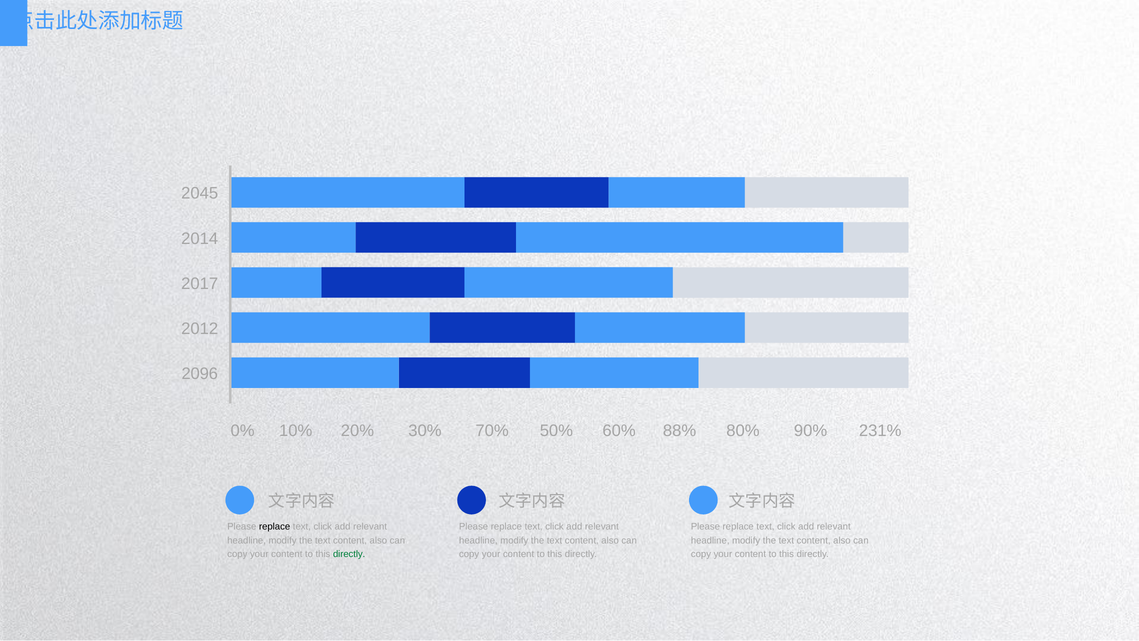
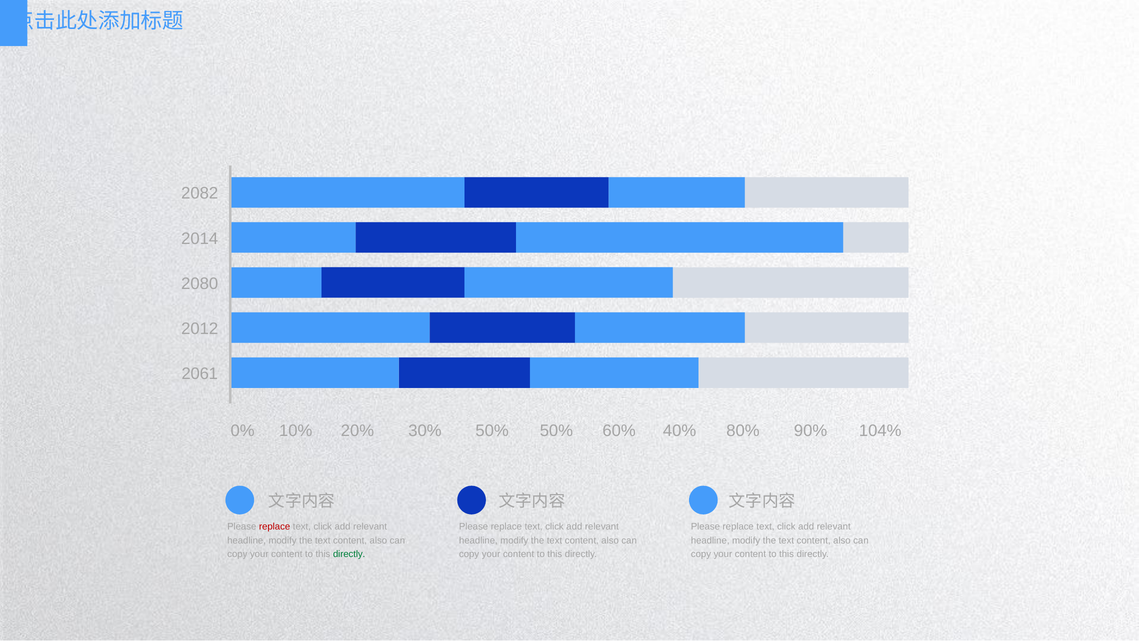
2045: 2045 -> 2082 (200, 193)
2017: 2017 -> 2080 (200, 283)
2096: 2096 -> 2061 (200, 374)
70%: 70% -> 50% (492, 430)
88%: 88% -> 40% (680, 430)
231%: 231% -> 104% (880, 430)
replace colour: black -> red (275, 527)
